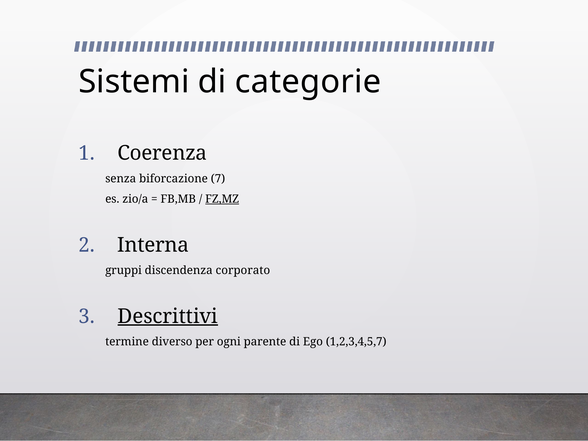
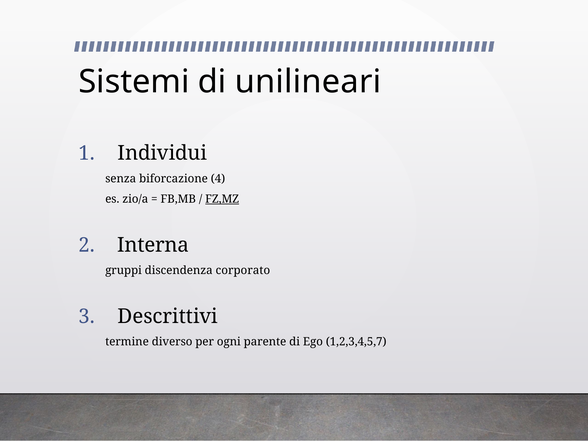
categorie: categorie -> unilineari (308, 82)
Coerenza: Coerenza -> Individui (162, 153)
7: 7 -> 4 (218, 179)
Descrittivi underline: present -> none (168, 316)
